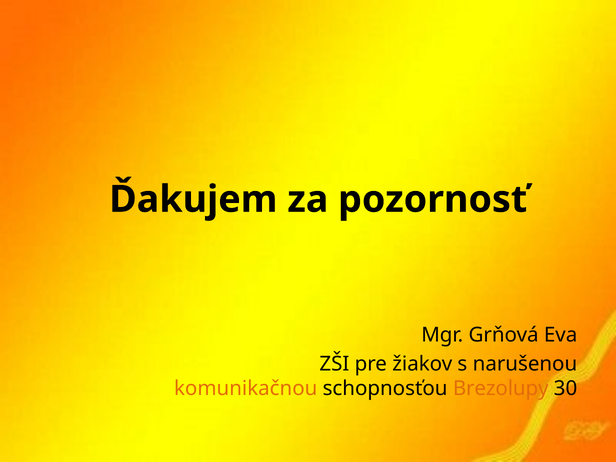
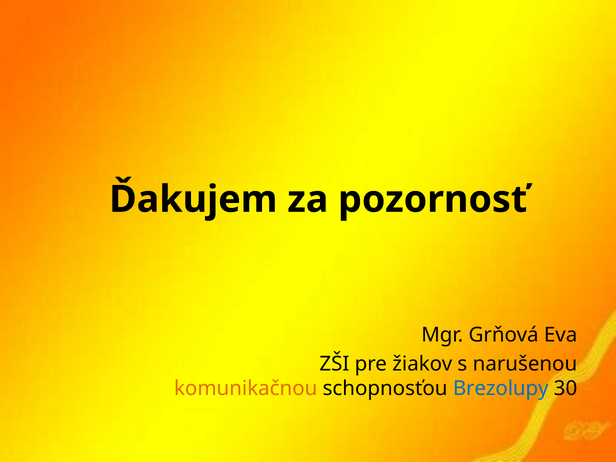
Brezolupy colour: orange -> blue (501, 388)
